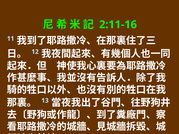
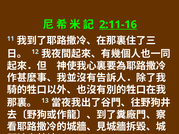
2:11-16 underline: none -> present (118, 25)
